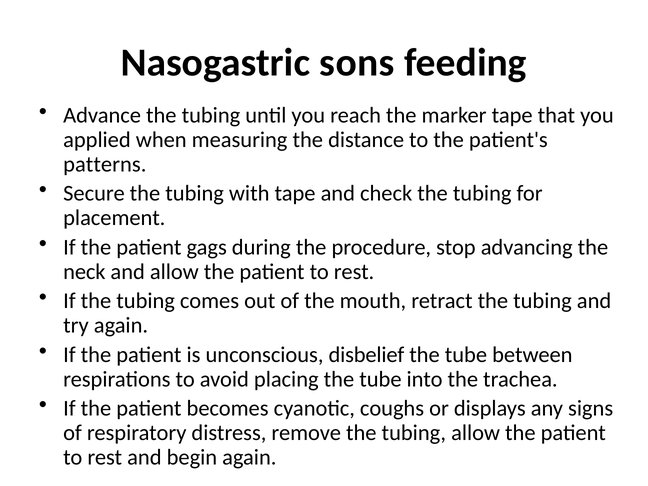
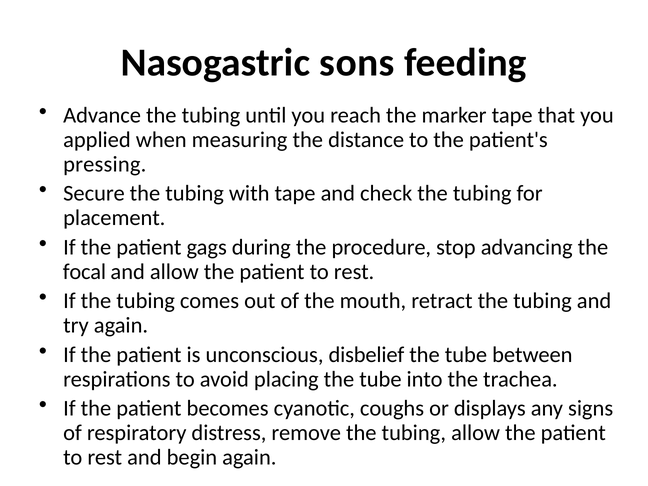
patterns: patterns -> pressing (105, 164)
neck: neck -> focal (84, 272)
